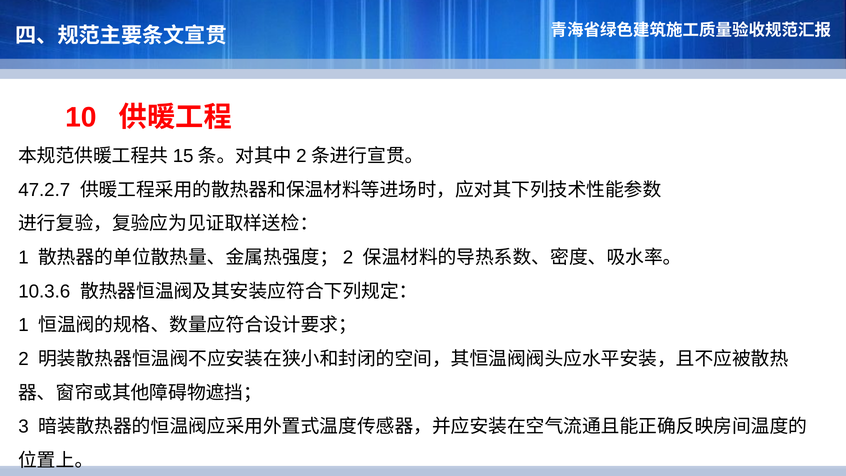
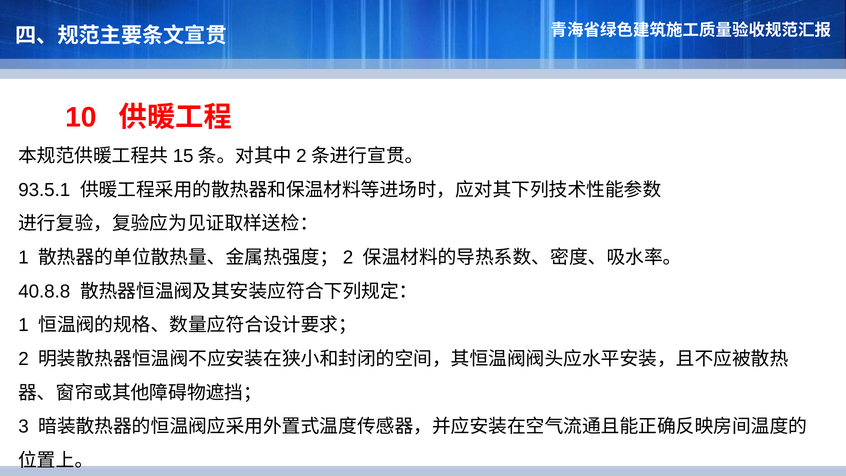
47.2.7: 47.2.7 -> 93.5.1 (44, 190)
10.3.6: 10.3.6 -> 40.8.8 (44, 291)
